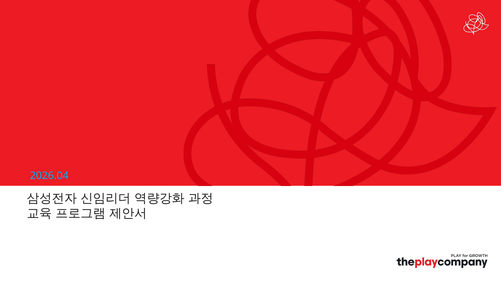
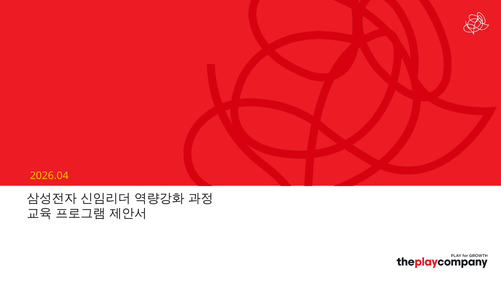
2026.04 colour: light blue -> yellow (49, 176)
